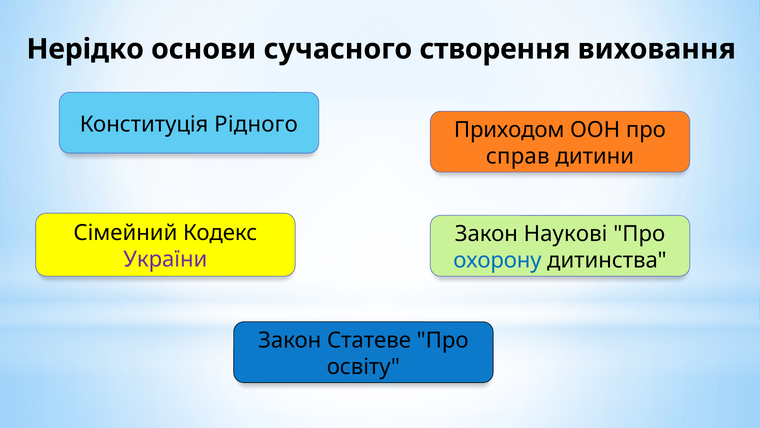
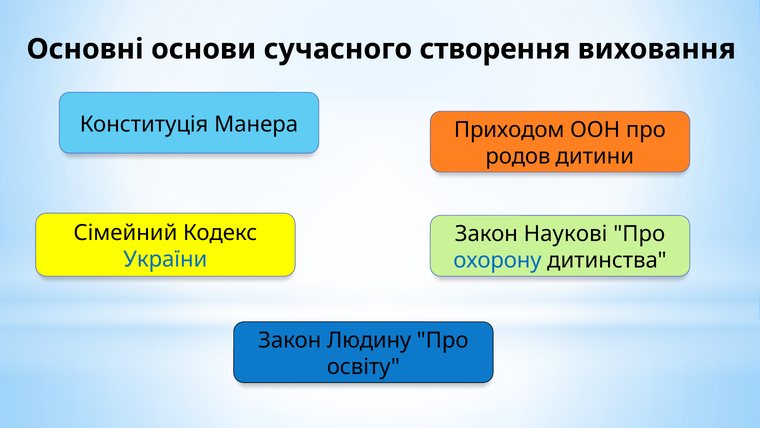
Нерідко: Нерідко -> Основні (85, 49)
Рідного: Рідного -> Манера (256, 124)
справ: справ -> родов (518, 156)
України colour: purple -> blue (165, 259)
Статеве: Статеве -> Людину (369, 340)
